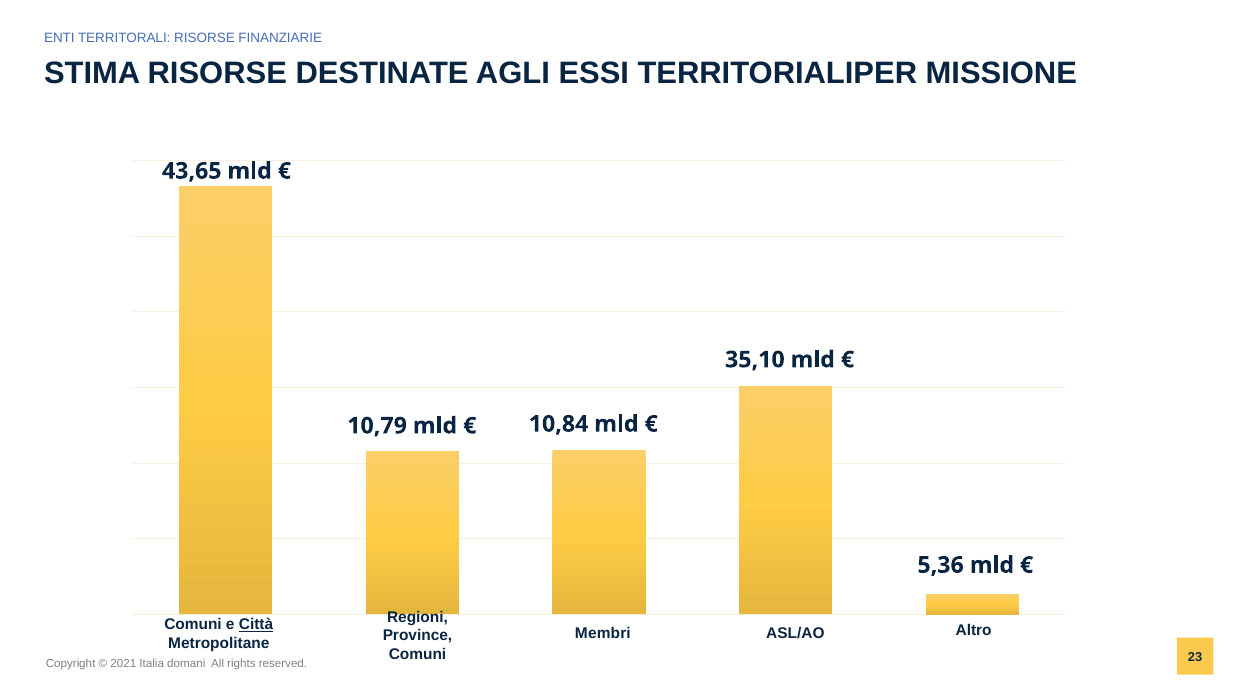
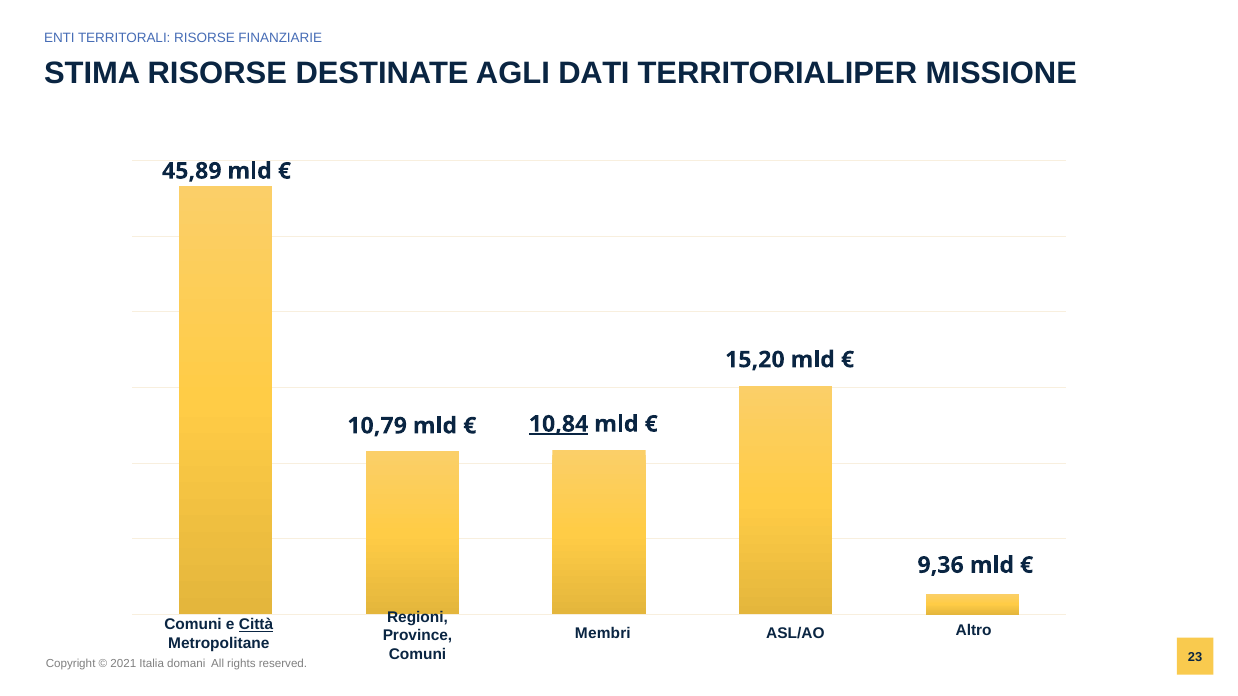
ESSI: ESSI -> DATI (594, 73)
43,65: 43,65 -> 45,89 (192, 171)
35,10: 35,10 -> 15,20 (755, 360)
10,84 underline: none -> present (559, 424)
5,36: 5,36 -> 9,36 (941, 565)
